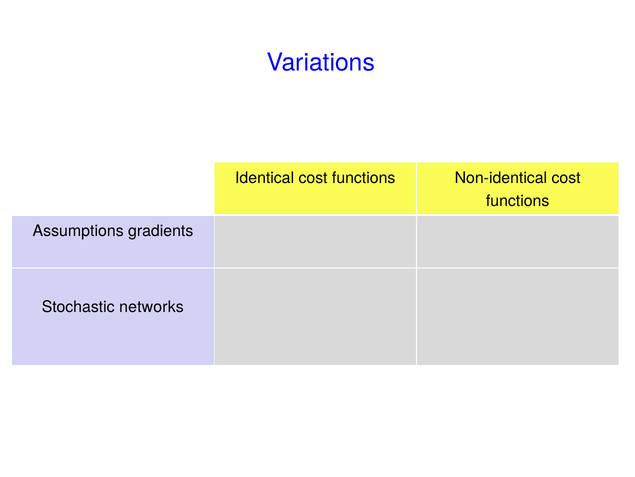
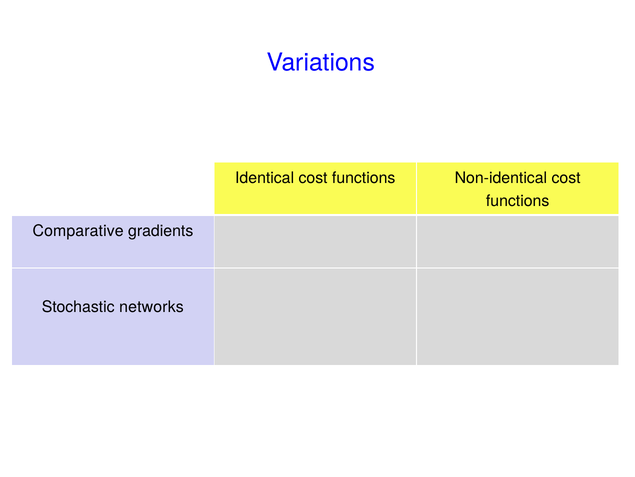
Assumptions: Assumptions -> Comparative (78, 231)
